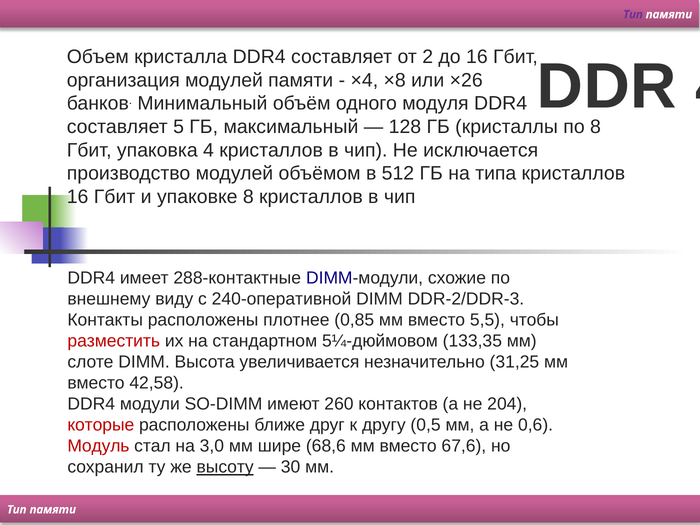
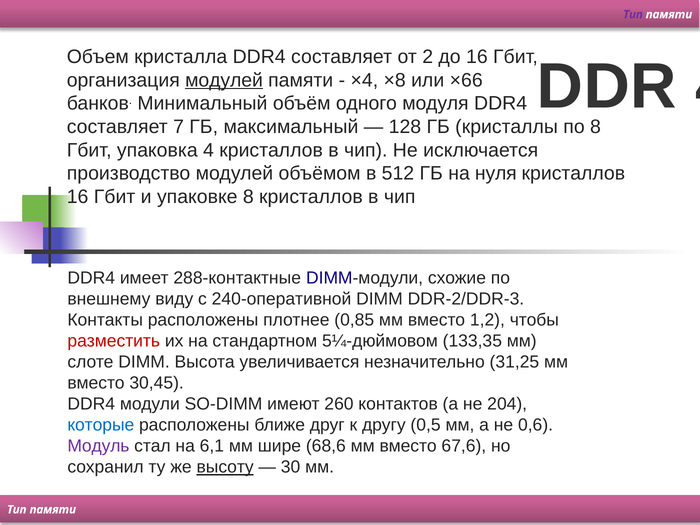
модулей underline: none -> present (224, 80)
×26: ×26 -> ×66 (466, 80)
5: 5 -> 7 (179, 127)
типа: типа -> нуля (496, 173)
5,5: 5,5 -> 1,2 (487, 320)
42,58: 42,58 -> 30,45 (157, 383)
которые colour: red -> blue (101, 425)
Модуль colour: red -> purple (98, 446)
3,0: 3,0 -> 6,1 (212, 446)
